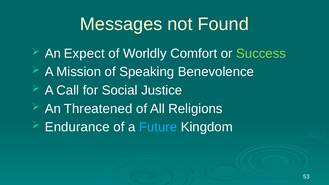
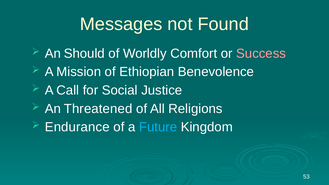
Expect: Expect -> Should (84, 53)
Success colour: light green -> pink (261, 53)
Speaking: Speaking -> Ethiopian (147, 72)
